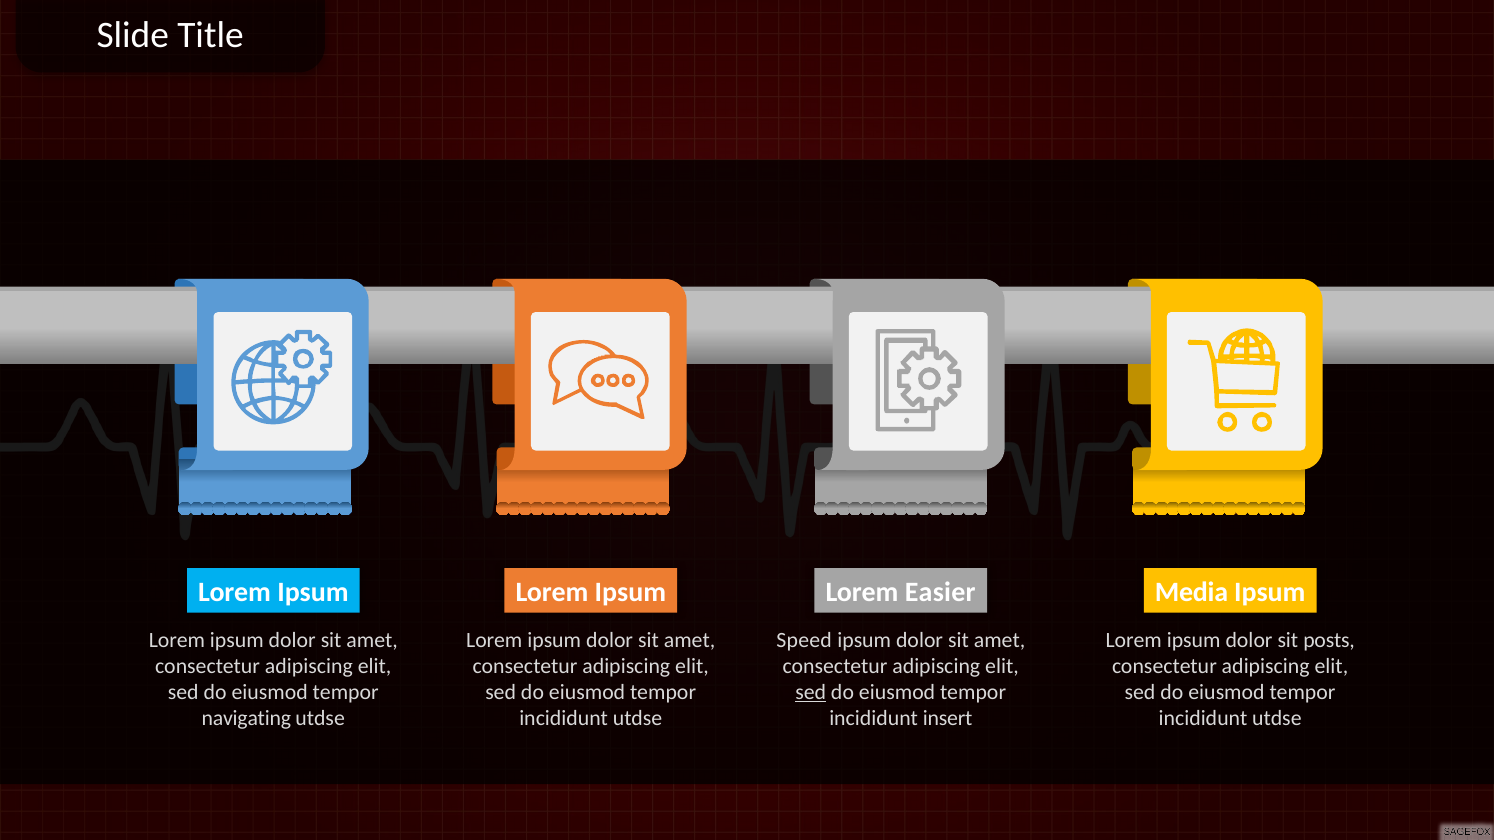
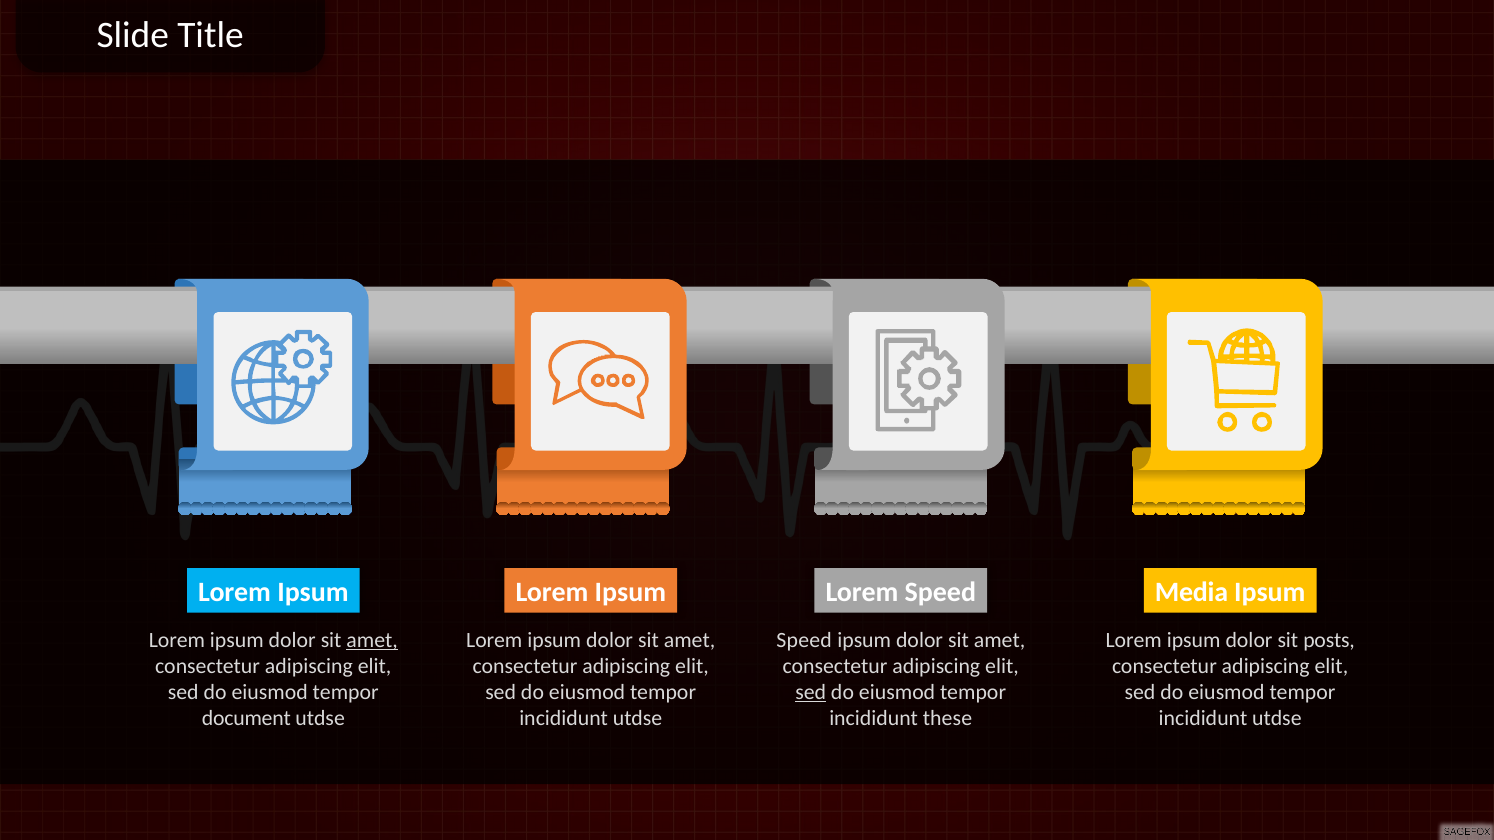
Lorem Easier: Easier -> Speed (940, 593)
amet underline: none -> present (372, 640)
insert: insert -> these (947, 719)
navigating: navigating -> document (246, 719)
